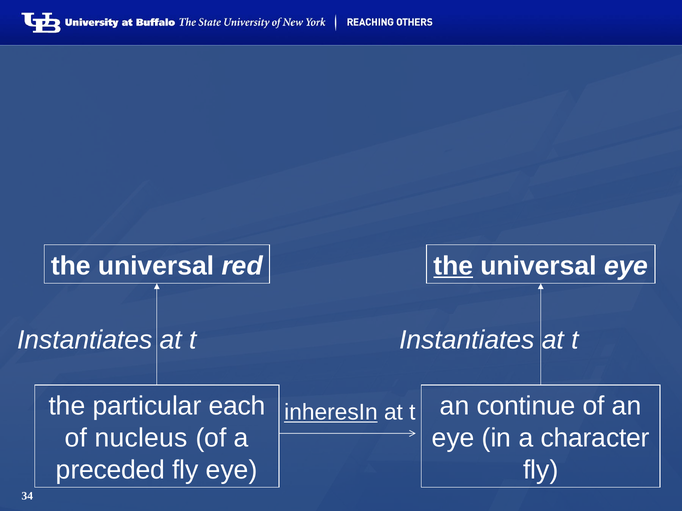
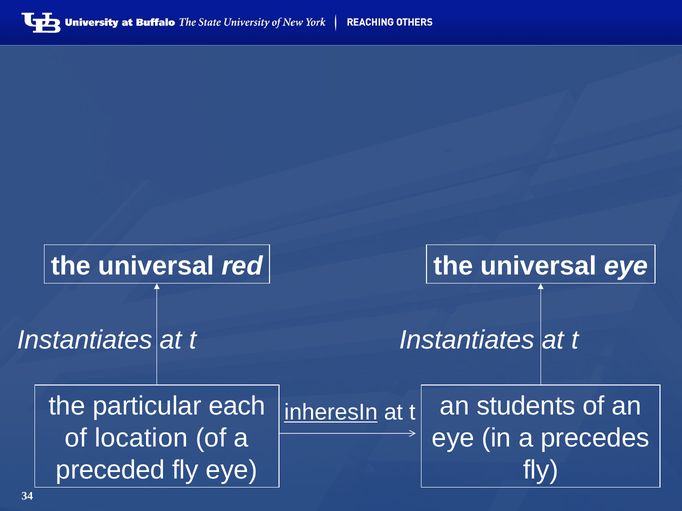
the underline: present -> none (453, 266)
continue: continue -> students (526, 407)
nucleus: nucleus -> location (141, 438)
character: character -> precedes (595, 438)
